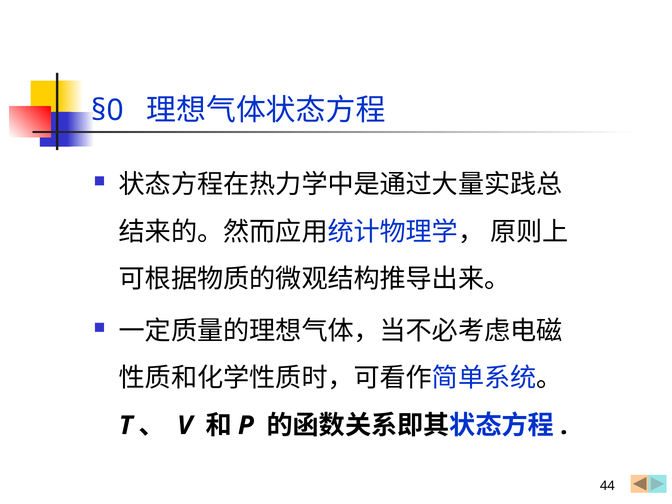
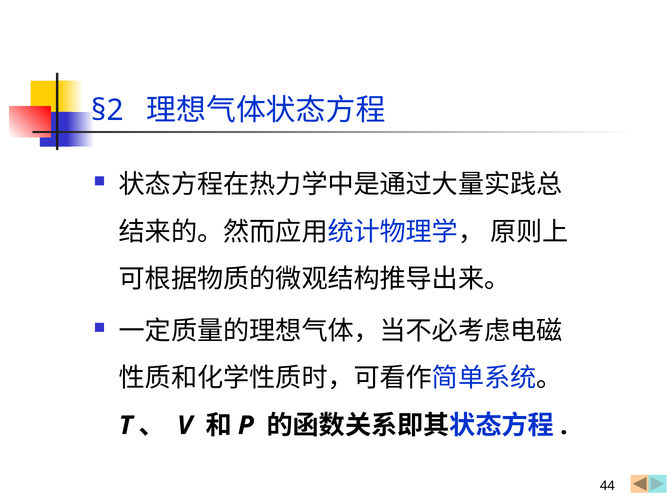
§0: §0 -> §2 (107, 110)
